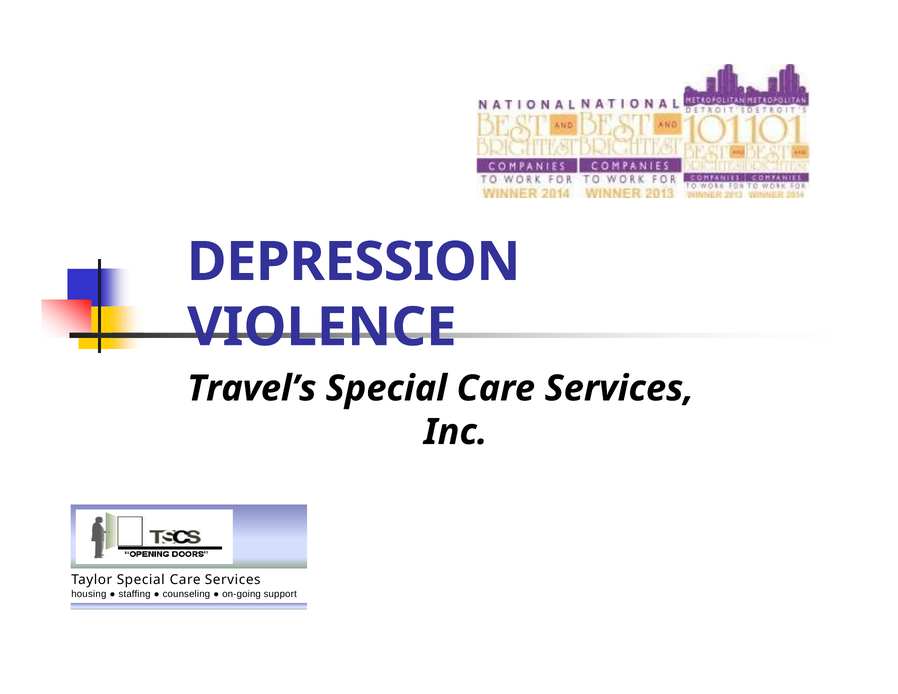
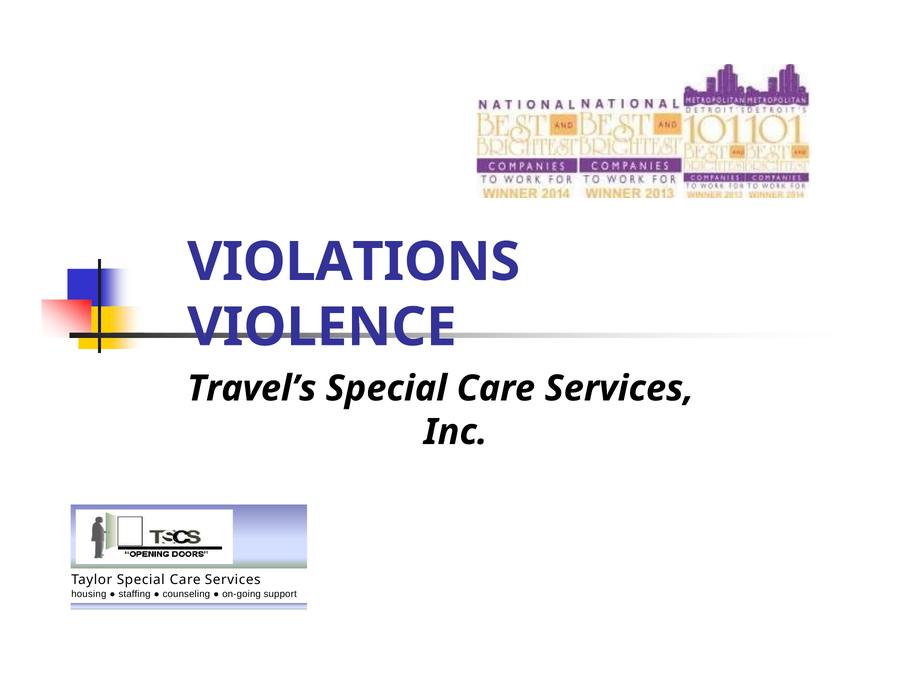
DEPRESSION: DEPRESSION -> VIOLATIONS (354, 262)
